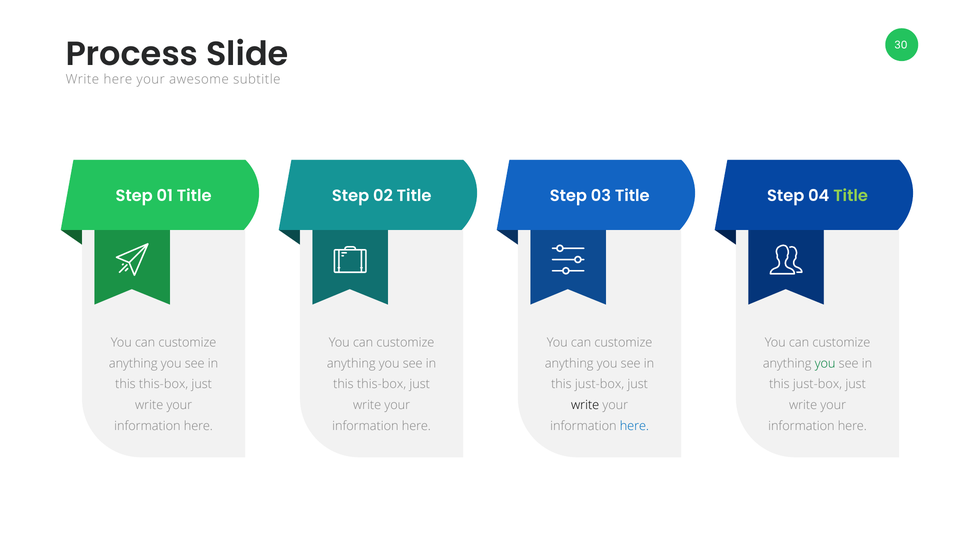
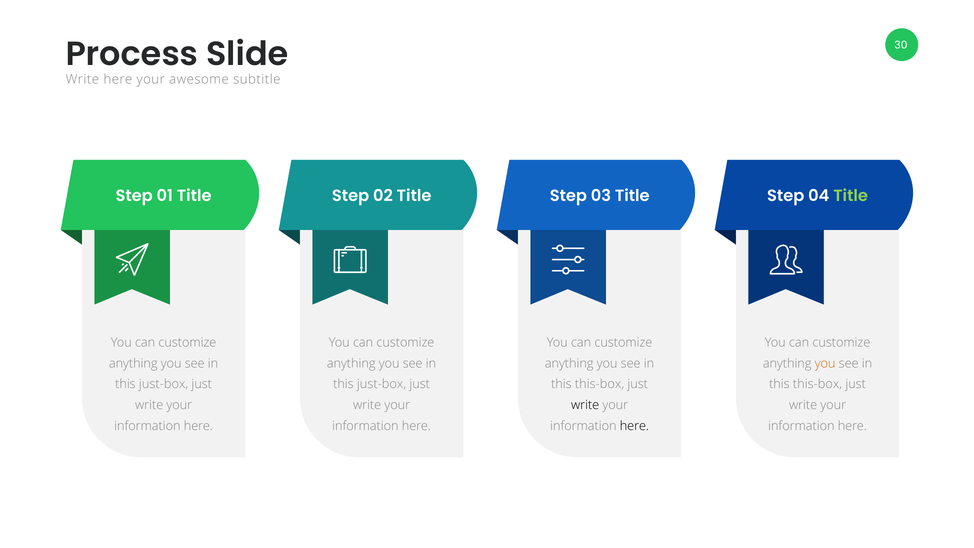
you colour: green -> orange (825, 363)
this-box: this-box -> just-box (164, 384)
this-box: this-box -> just-box (382, 384)
just-box: just-box -> this-box (599, 384)
just-box: just-box -> this-box (817, 384)
here colour: blue -> black (634, 426)
